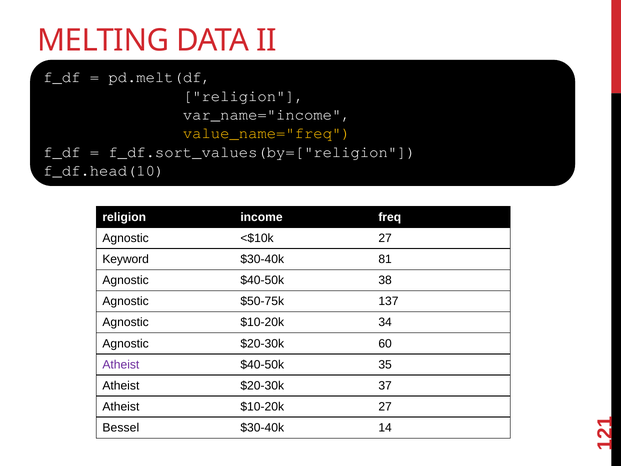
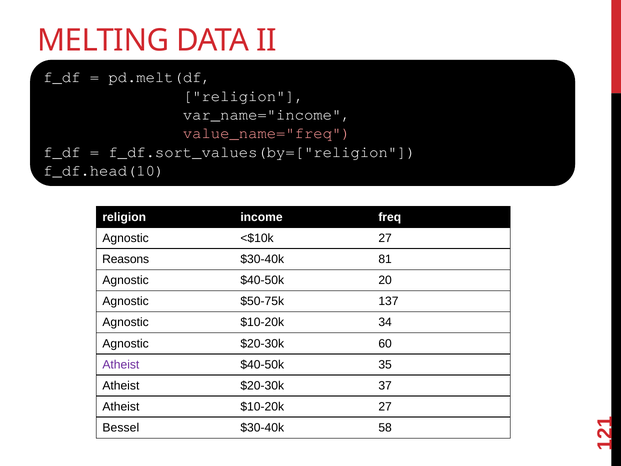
value_name="freq colour: yellow -> pink (267, 133)
Keyword: Keyword -> Reasons (126, 259)
38: 38 -> 20 (385, 280)
14: 14 -> 58 (385, 428)
